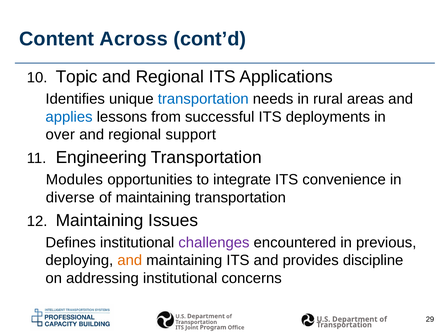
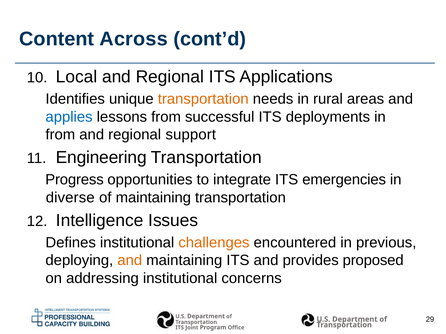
Topic: Topic -> Local (77, 77)
transportation colour: blue -> orange (203, 99)
over: over -> from (60, 135)
Modules: Modules -> Progress (74, 180)
convenience: convenience -> emergencies (344, 180)
Maintaining: Maintaining -> Intelligence (100, 221)
challenges colour: purple -> orange (214, 243)
discipline: discipline -> proposed (373, 261)
